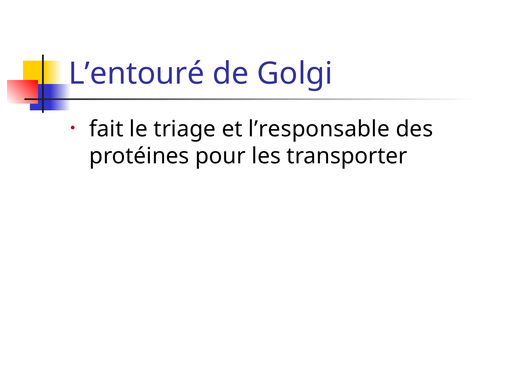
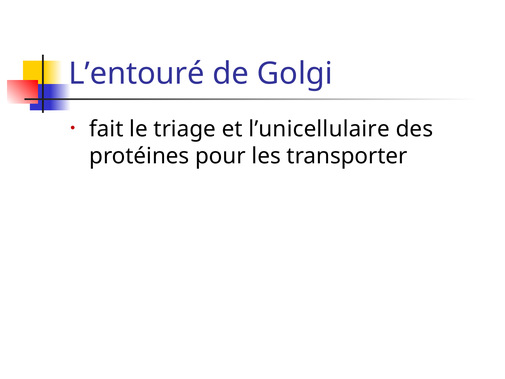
l’responsable: l’responsable -> l’unicellulaire (319, 129)
